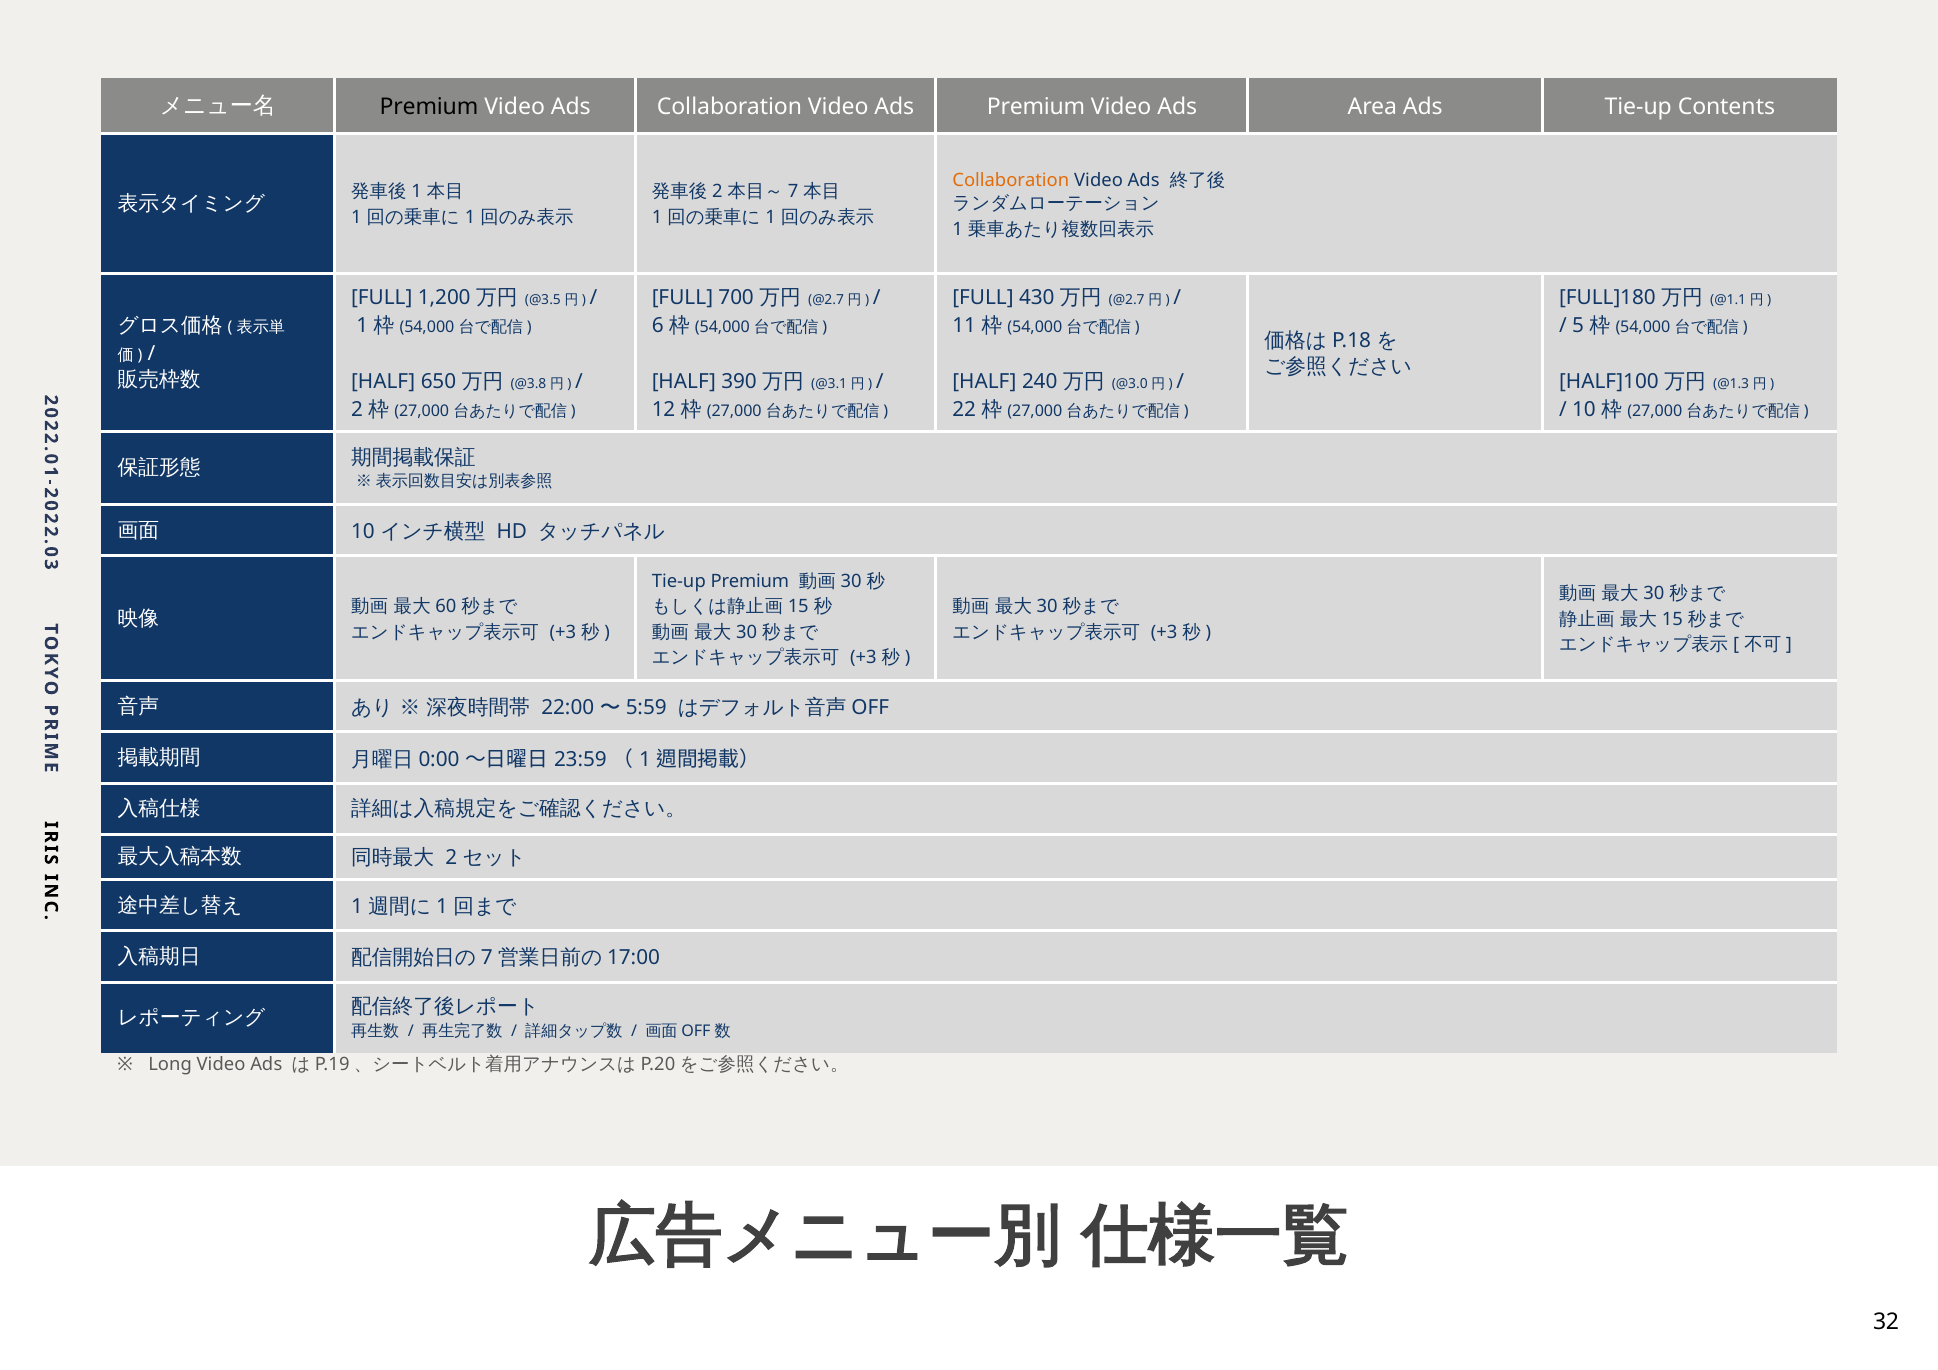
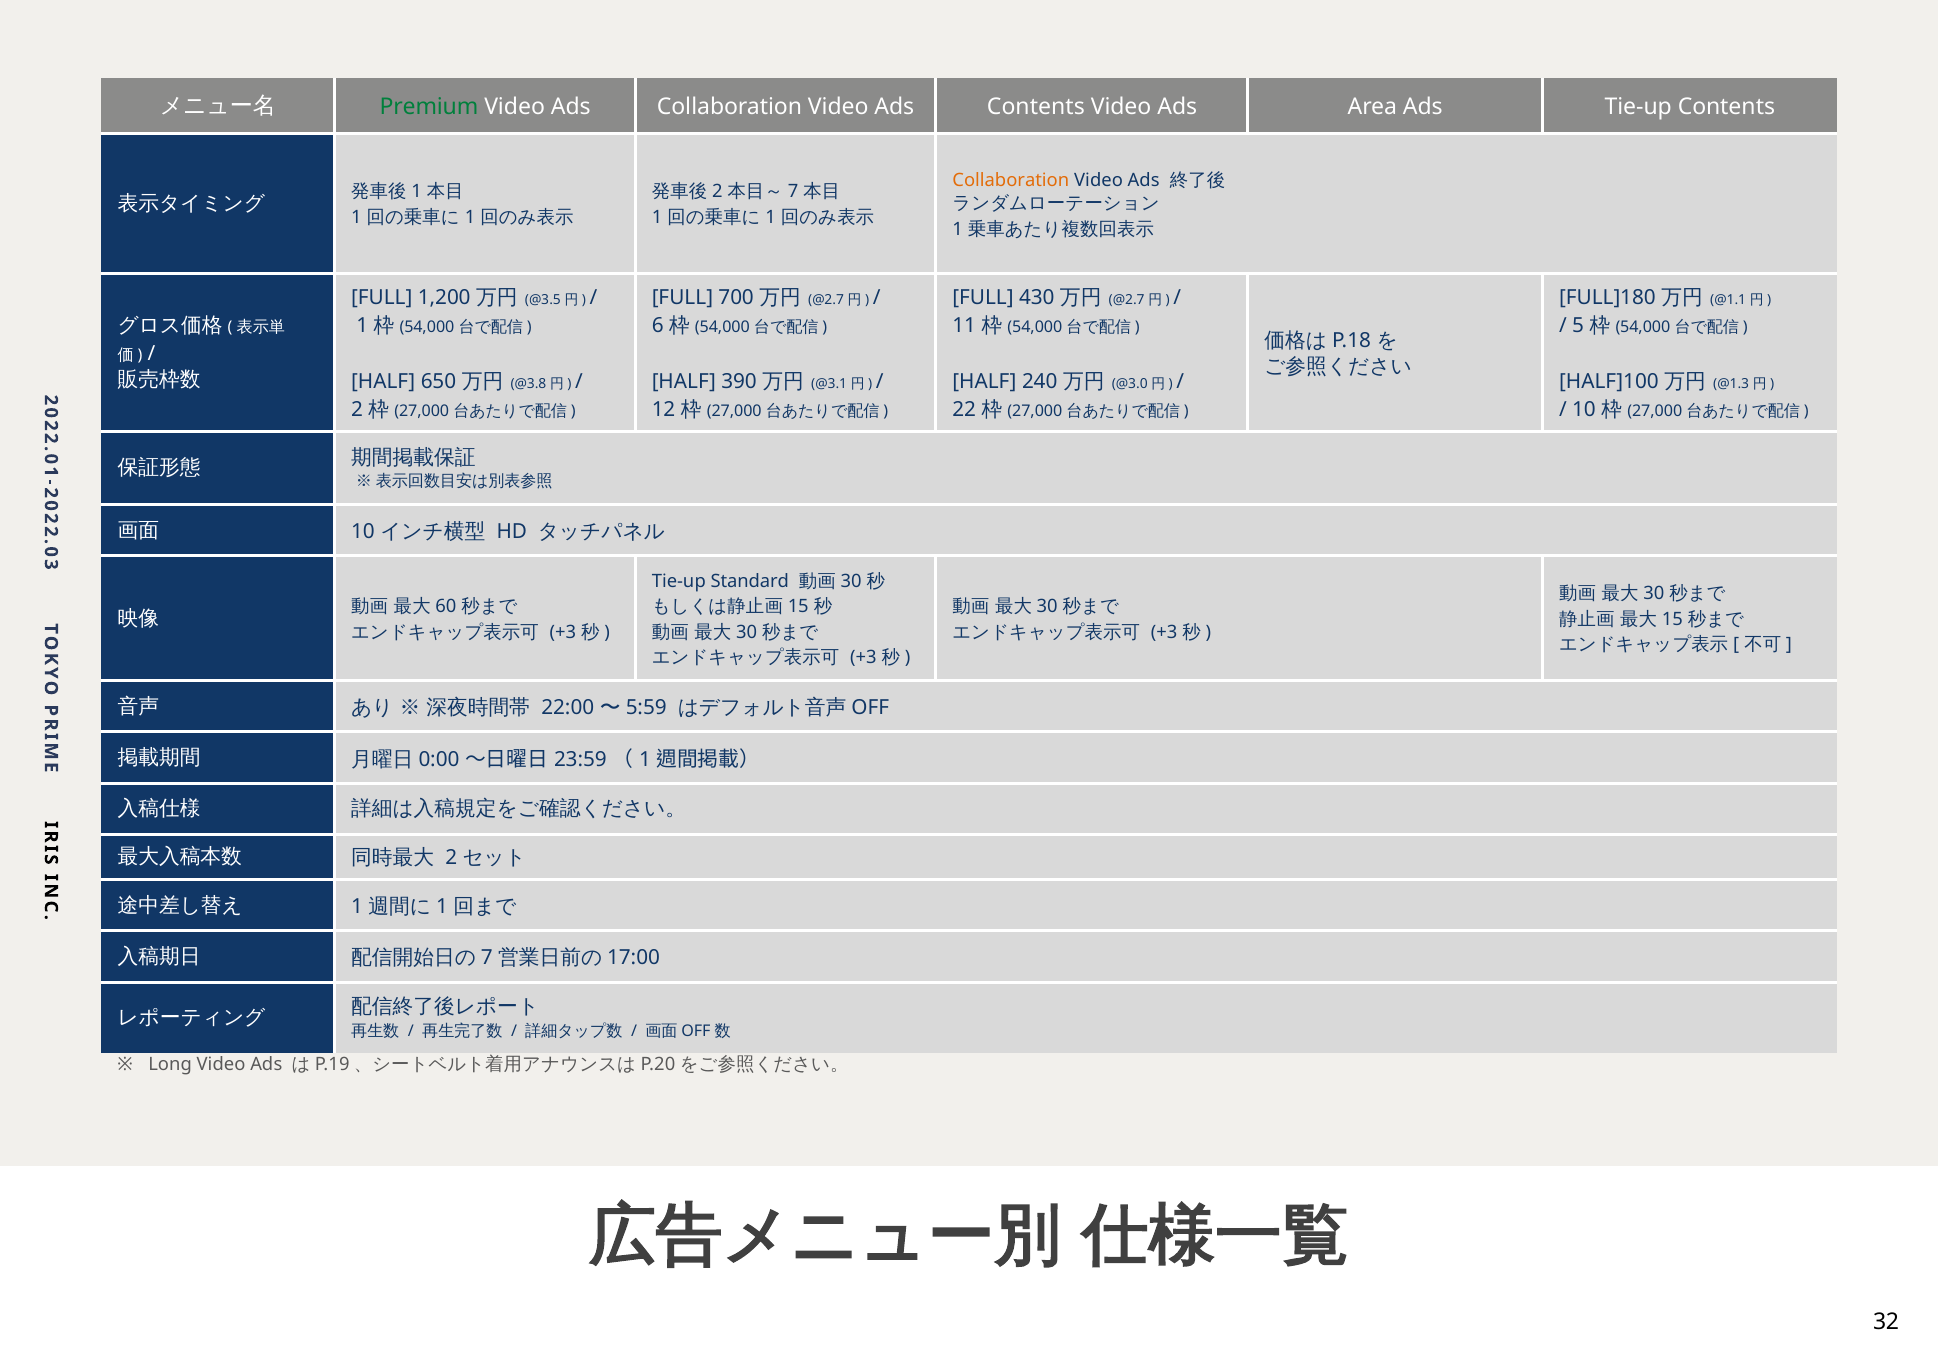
Premium colour: black -> green (429, 107)
Ads Premium: Premium -> Contents (1036, 107)
Tie-up Premium: Premium -> Standard (750, 581)
